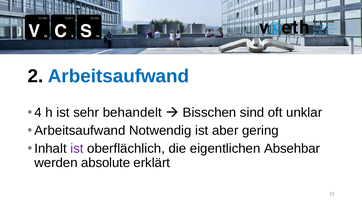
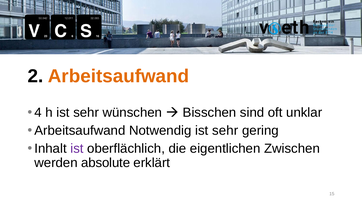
Arbeitsaufwand colour: blue -> orange (119, 76)
behandelt: behandelt -> wünschen (132, 113)
aber: aber -> sehr (225, 131)
Absehbar: Absehbar -> Zwischen (292, 149)
